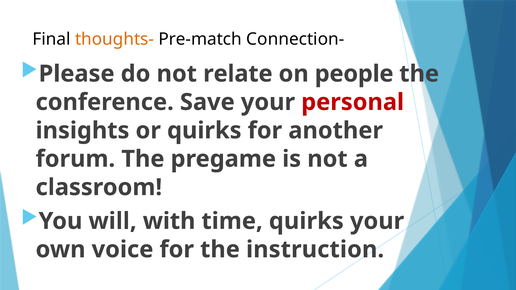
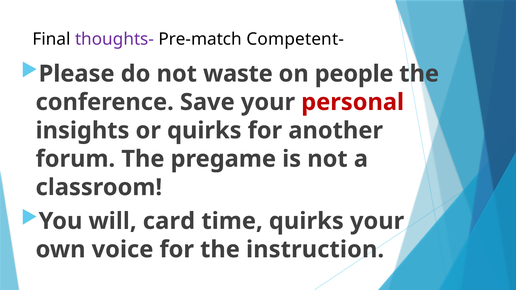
thoughts- colour: orange -> purple (115, 39)
Connection-: Connection- -> Competent- (295, 39)
relate: relate -> waste (238, 74)
with: with -> card (169, 221)
